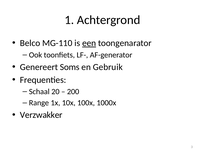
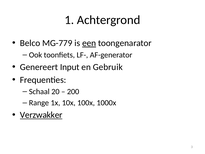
MG-110: MG-110 -> MG-779 (57, 43)
Soms: Soms -> Input (70, 67)
Verzwakker underline: none -> present (41, 115)
